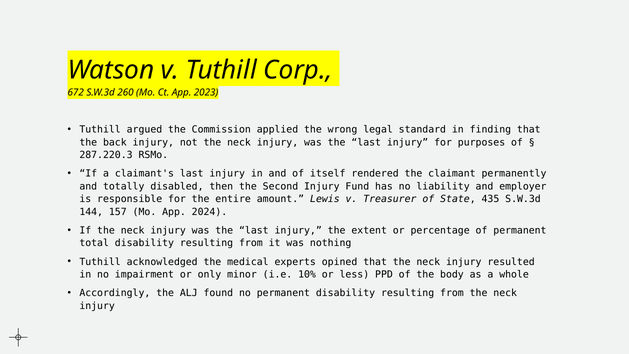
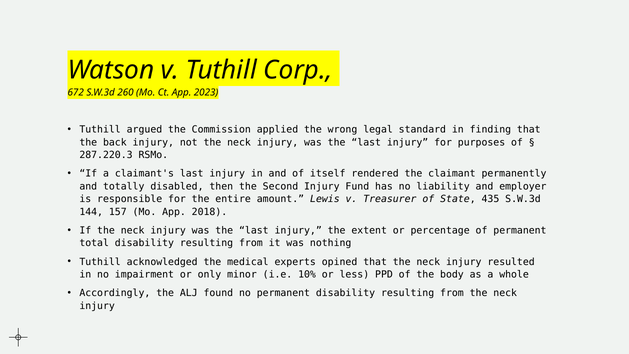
2024: 2024 -> 2018 (209, 212)
